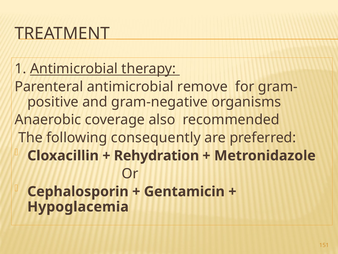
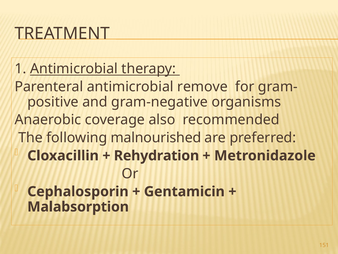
consequently: consequently -> malnourished (156, 137)
Hypoglacemia: Hypoglacemia -> Malabsorption (78, 206)
